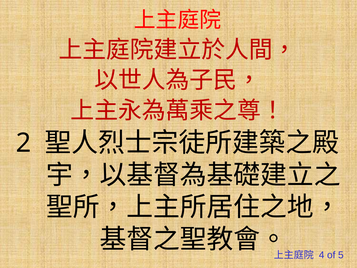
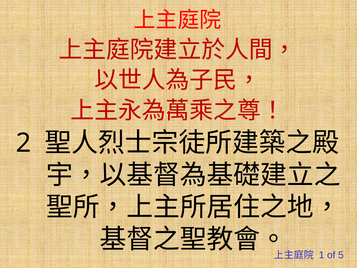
4: 4 -> 1 (322, 255)
